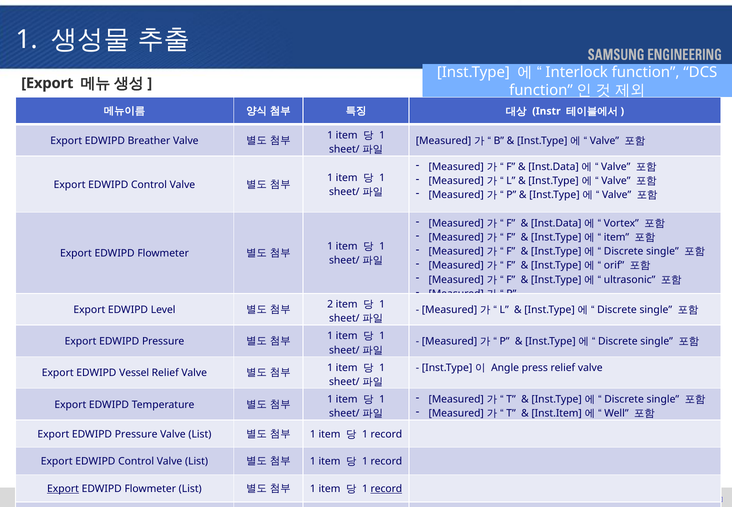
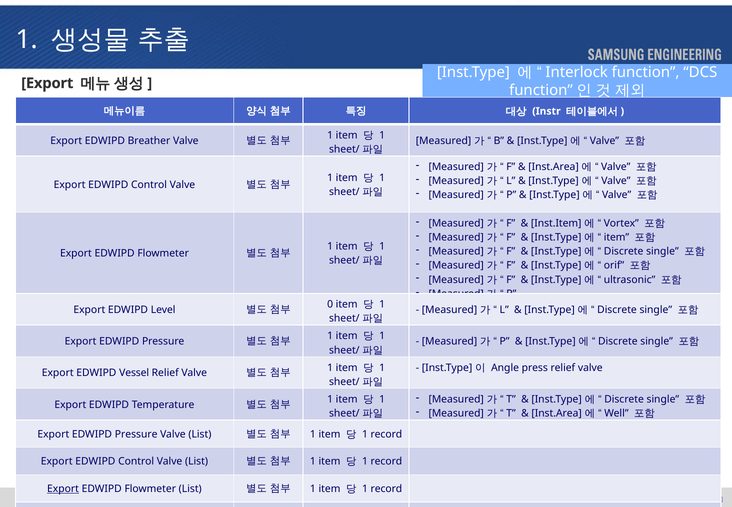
Inst.Data: Inst.Data -> Inst.Area (554, 167)
Inst.Data: Inst.Data -> Inst.Item (556, 223)
2: 2 -> 0 (330, 304)
Inst.Item: Inst.Item -> Inst.Area (557, 413)
record underline: present -> none (386, 489)
